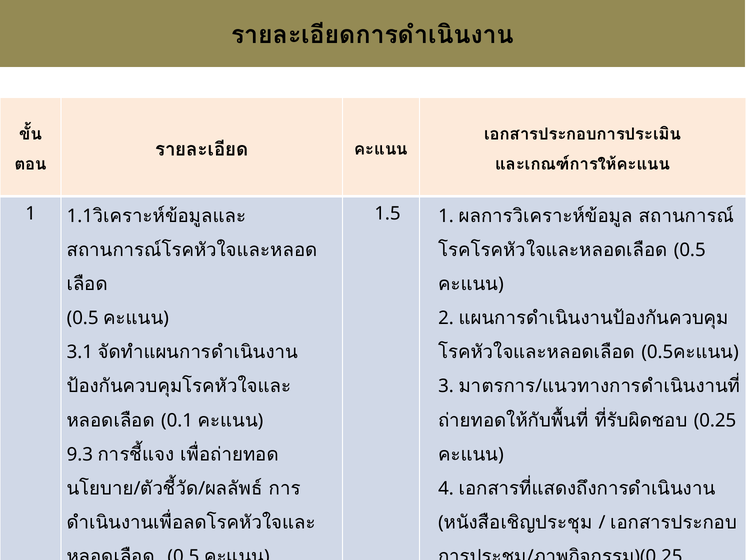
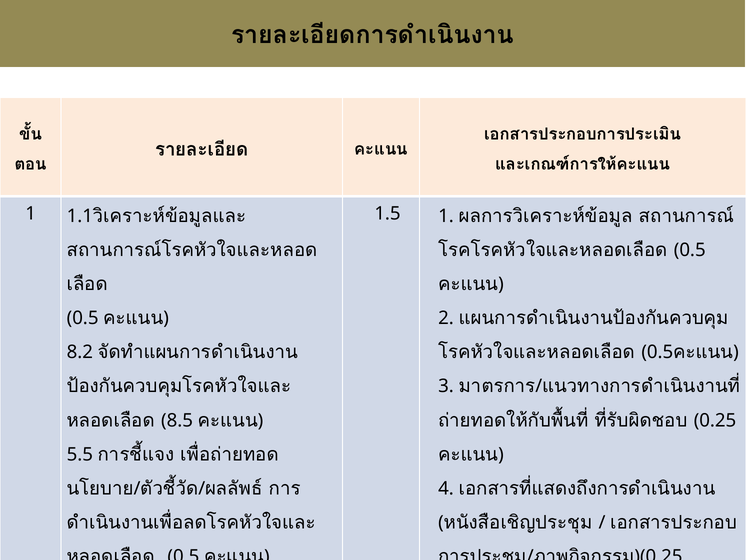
3.1: 3.1 -> 8.2 (80, 352)
0.1: 0.1 -> 8.5 (177, 420)
9.3: 9.3 -> 5.5 (80, 454)
